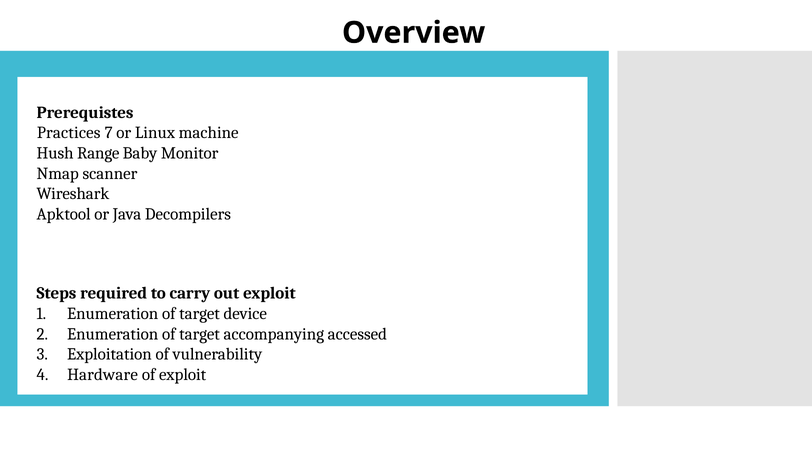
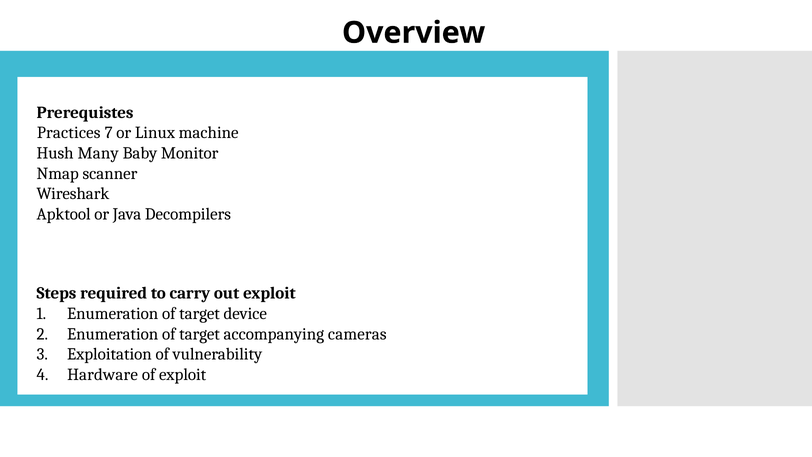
Range: Range -> Many (98, 153)
accessed: accessed -> cameras (357, 334)
